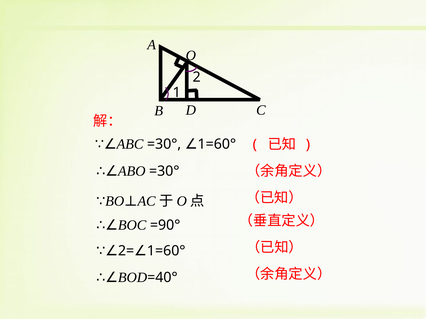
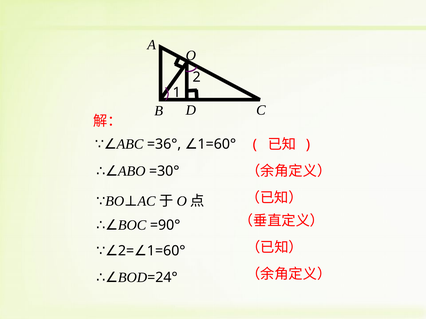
∵∠ABC =30°: =30° -> =36° (164, 144)
=40°: =40° -> =24° (162, 278)
